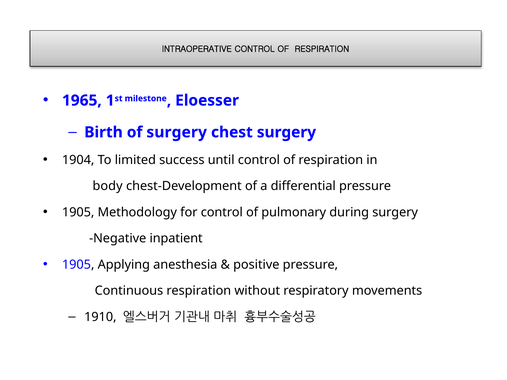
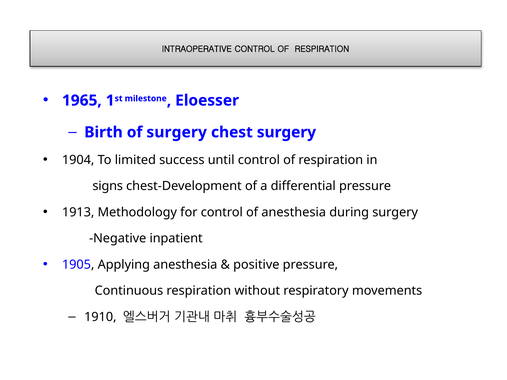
body: body -> signs (108, 186)
1905: 1905 -> 1913 (78, 212)
of pulmonary: pulmonary -> anesthesia (294, 212)
